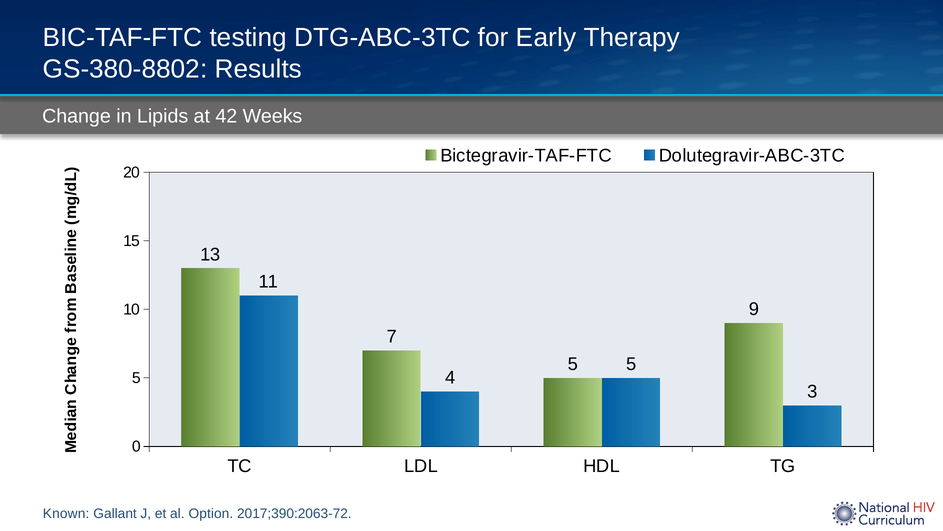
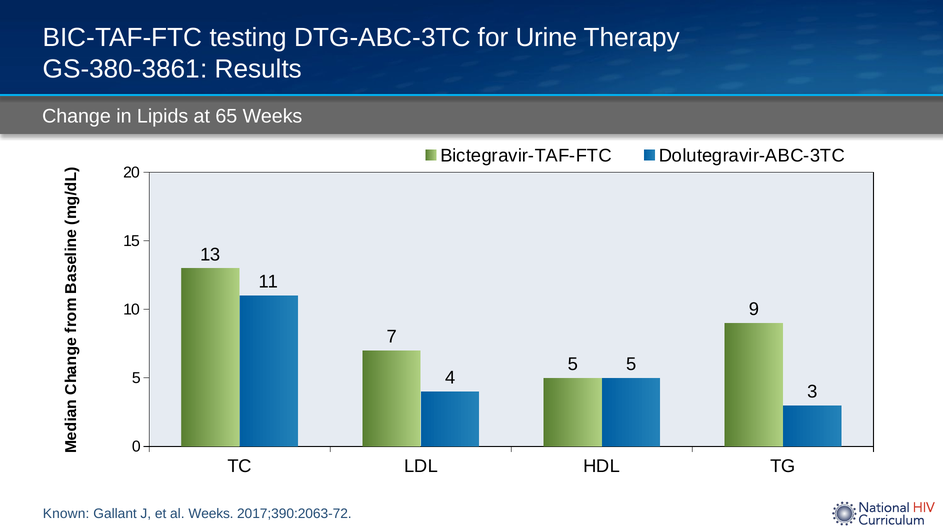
Early: Early -> Urine (546, 37)
GS-380-8802: GS-380-8802 -> GS-380-3861 (125, 69)
42: 42 -> 65 (226, 116)
al Option: Option -> Weeks (211, 513)
